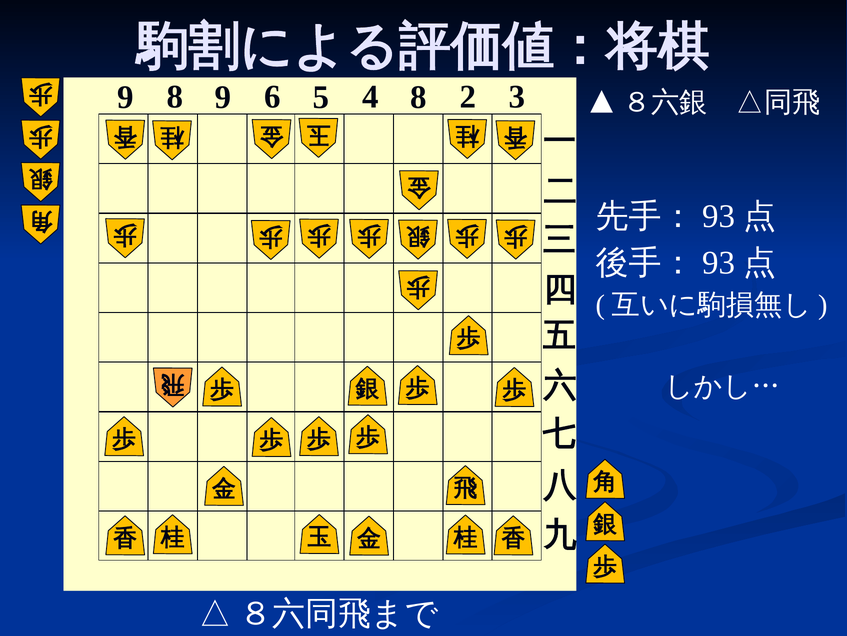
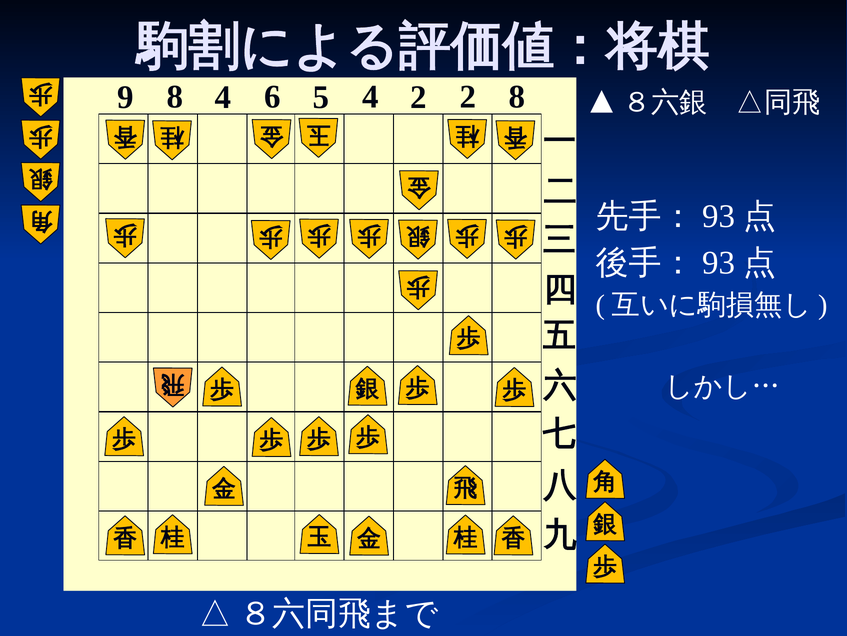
8 9: 9 -> 4 (223, 97)
4 8: 8 -> 2 (419, 97)
2 3: 3 -> 8 (517, 97)
